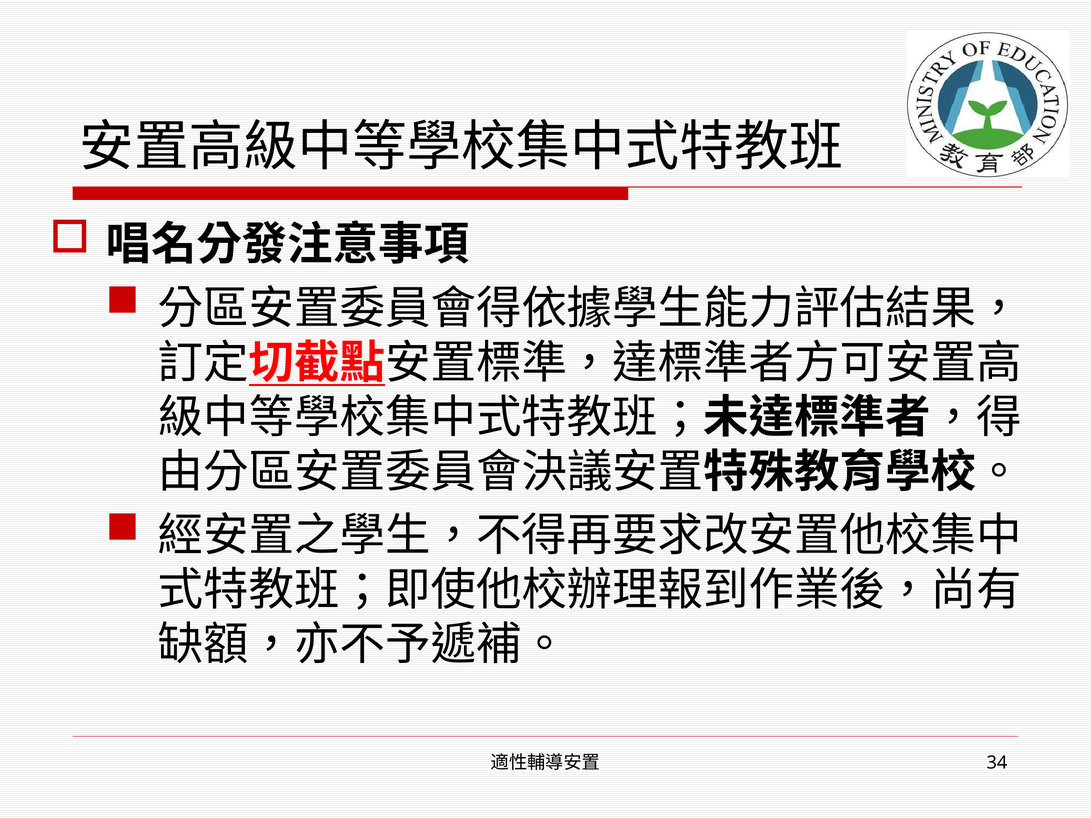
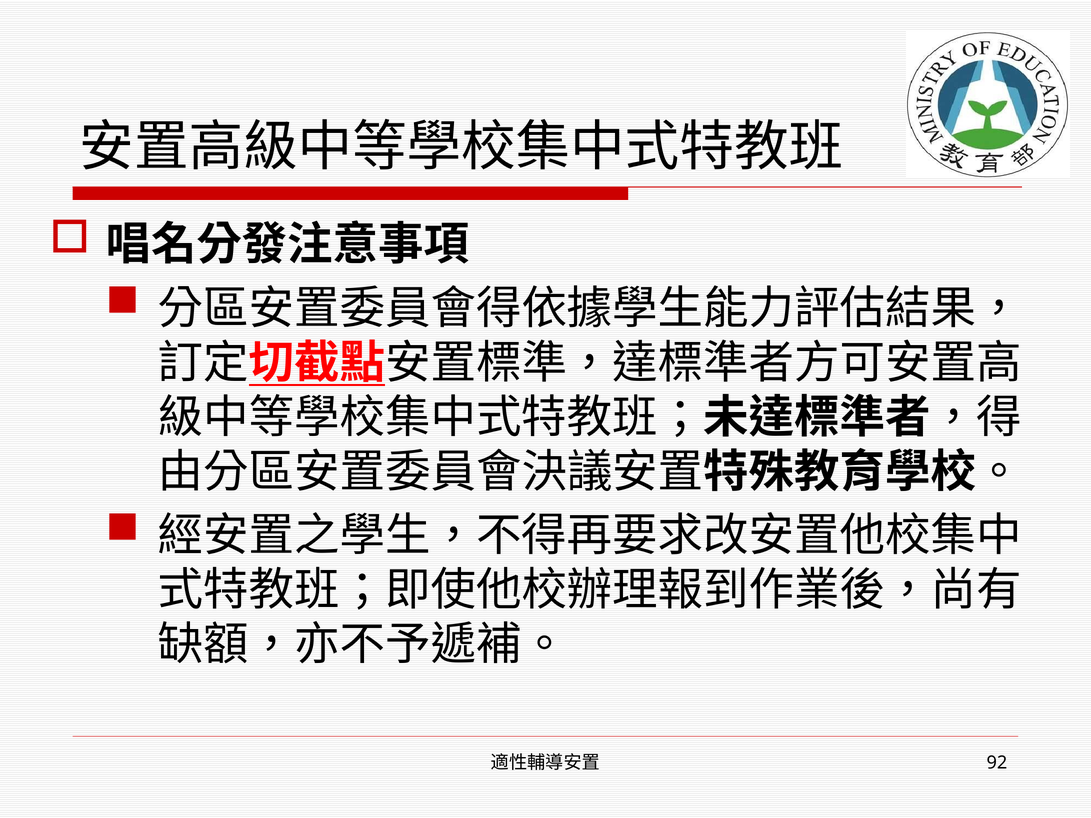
34: 34 -> 92 (997, 763)
